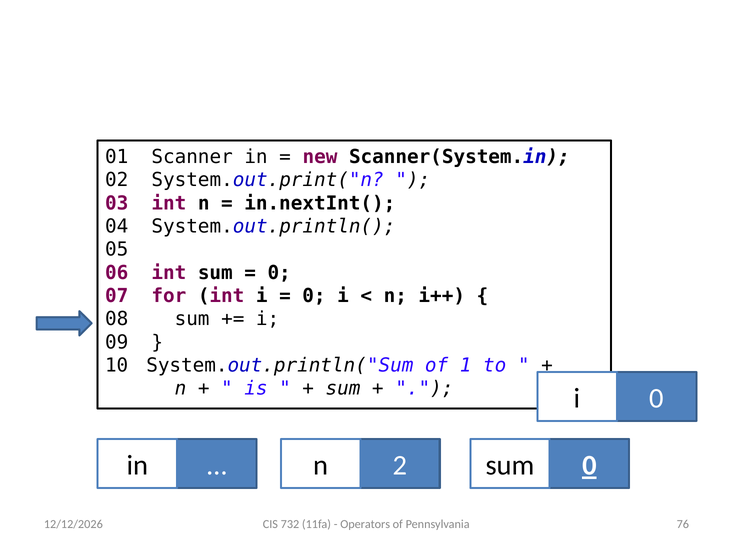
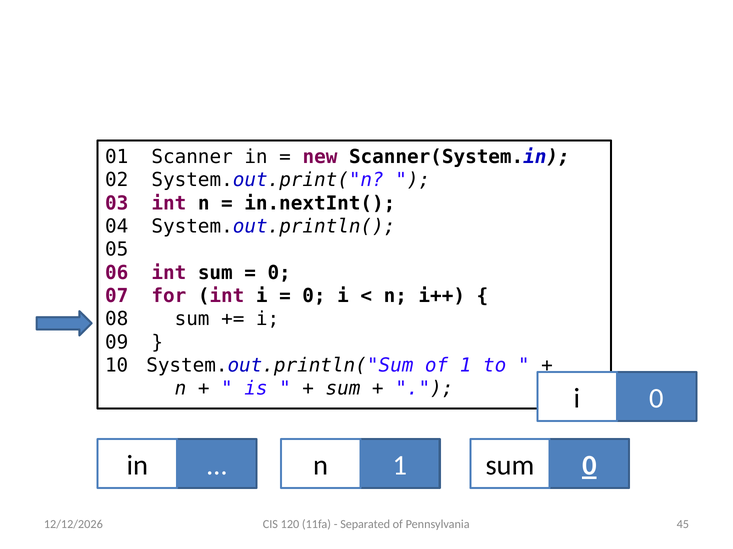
in 2: 2 -> 1 (400, 466)
732: 732 -> 120 (290, 525)
Operators: Operators -> Separated (365, 525)
76: 76 -> 45 (683, 525)
